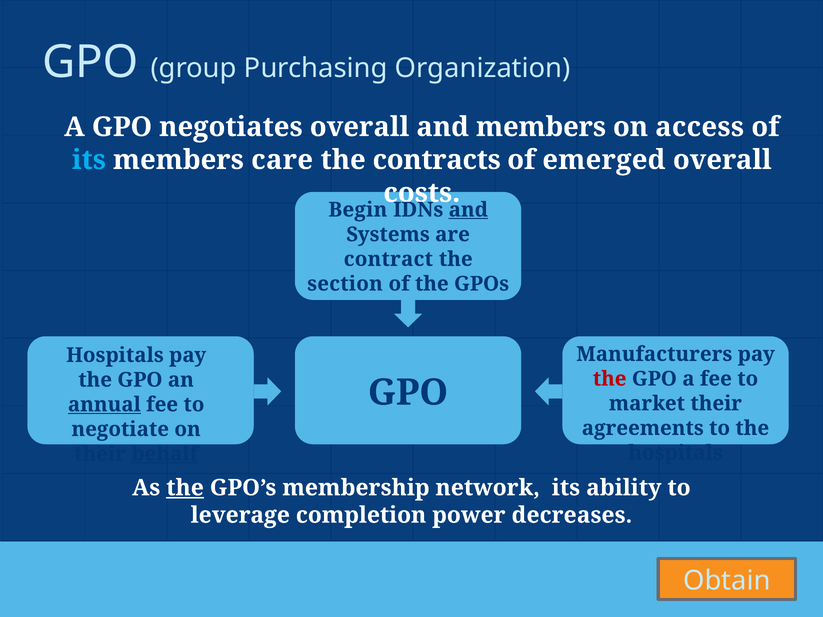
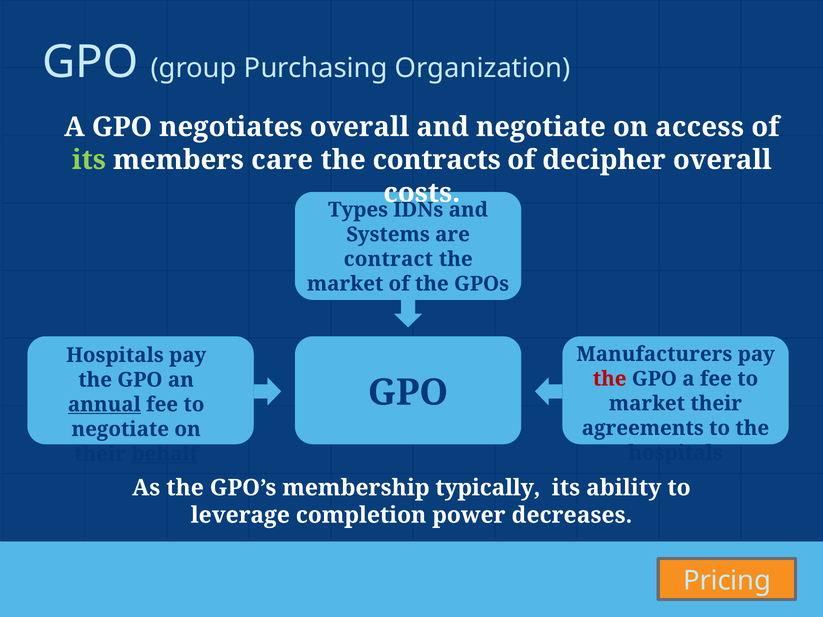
and members: members -> negotiate (541, 127)
its colour: light blue -> light green (89, 160)
emerged: emerged -> decipher (604, 160)
Begin: Begin -> Types (358, 210)
and underline: present -> none (468, 210)
section: section -> market (345, 284)
the underline: present -> none (185, 488)
network: network -> typically (488, 488)
Obtain: Obtain -> Pricing (727, 581)
